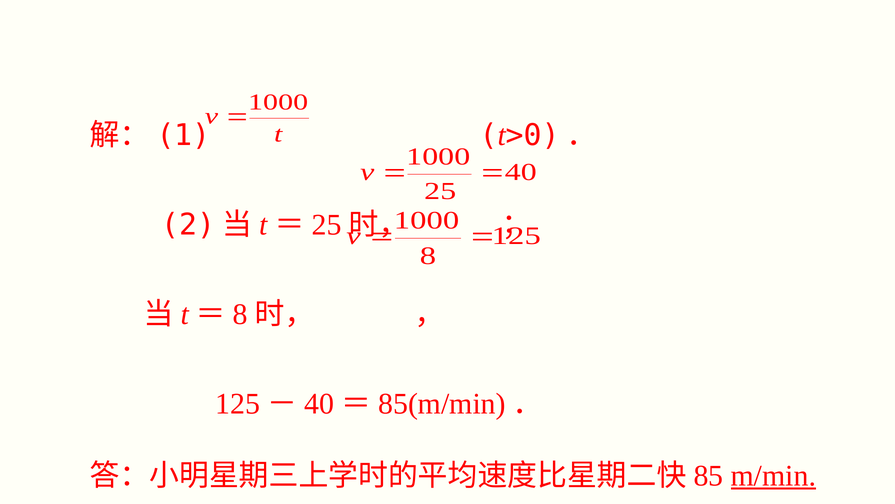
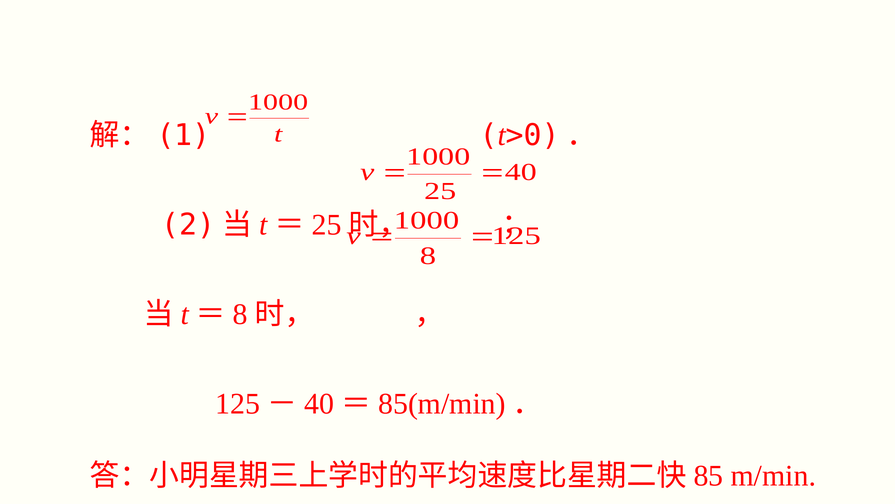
m/min underline: present -> none (773, 475)
